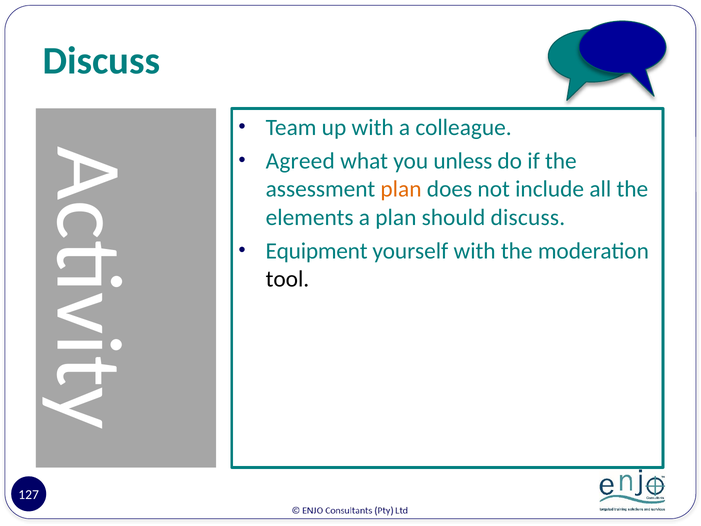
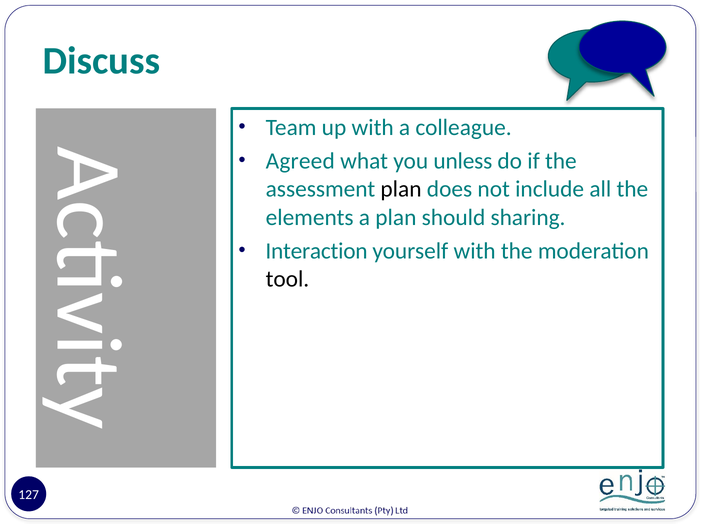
plan colour: orange -> black (401, 189)
should discuss: discuss -> sharing (528, 217)
Equipment: Equipment -> Interaction (317, 251)
